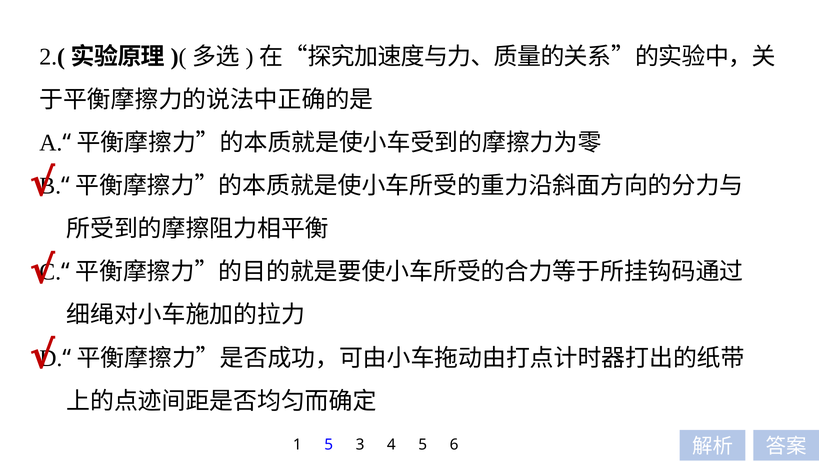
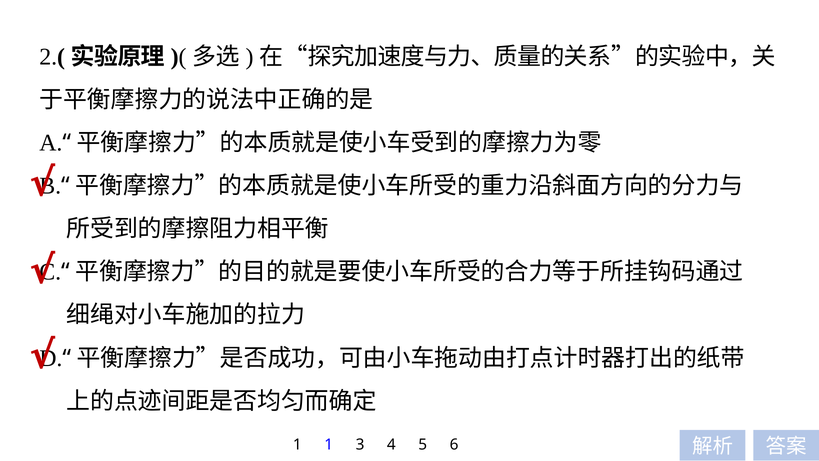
1 5: 5 -> 1 (329, 444)
